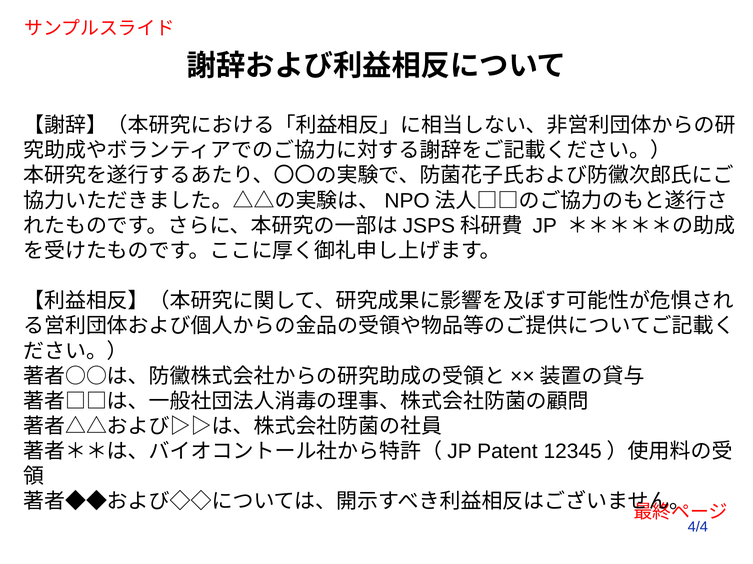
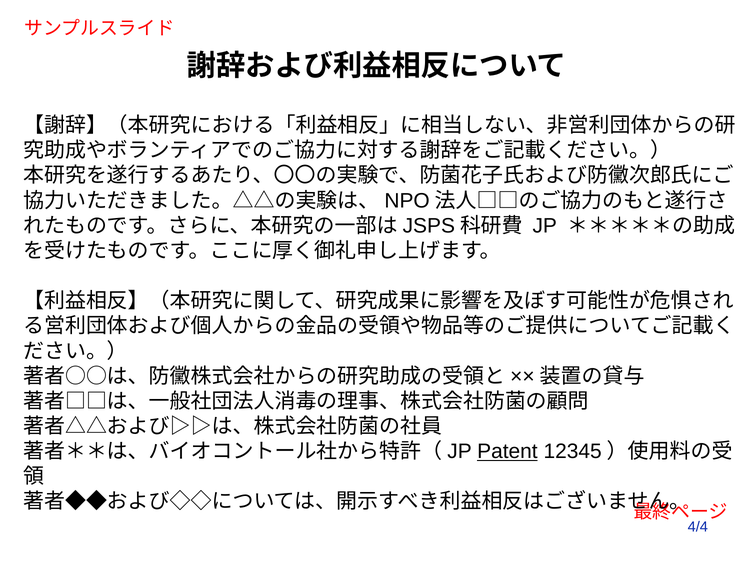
Patent underline: none -> present (507, 452)
